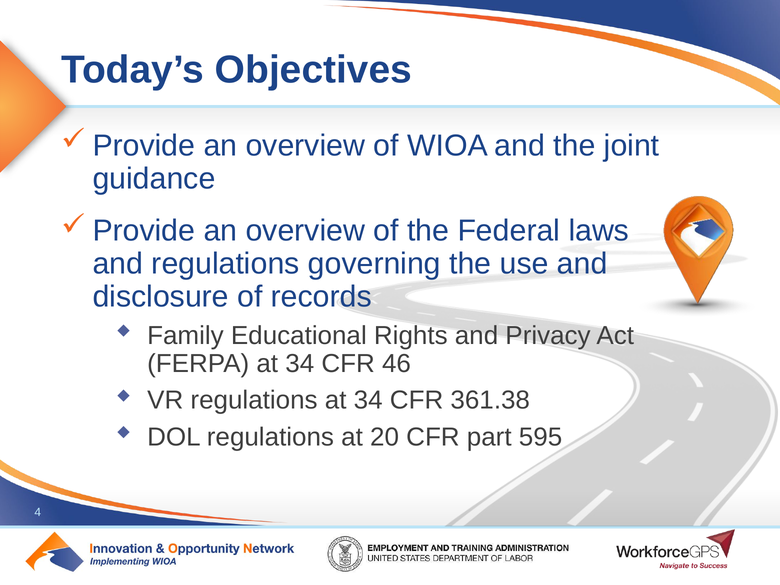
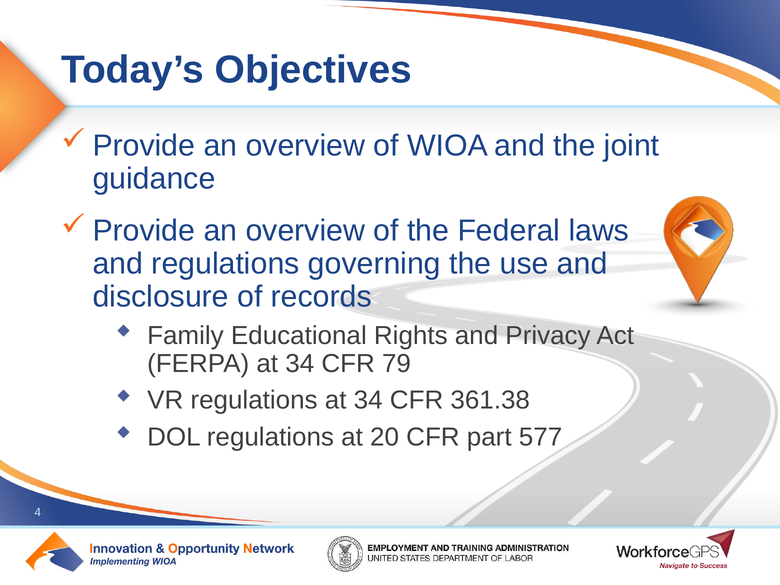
46: 46 -> 79 (396, 364)
595: 595 -> 577 (541, 437)
